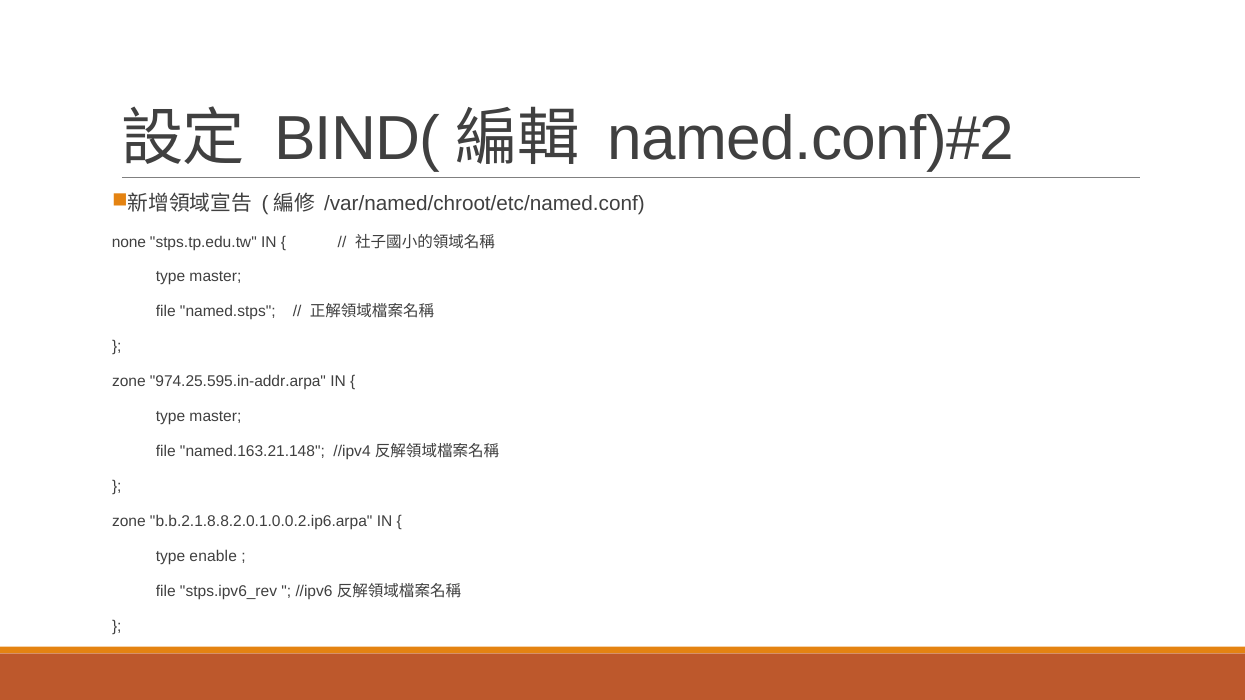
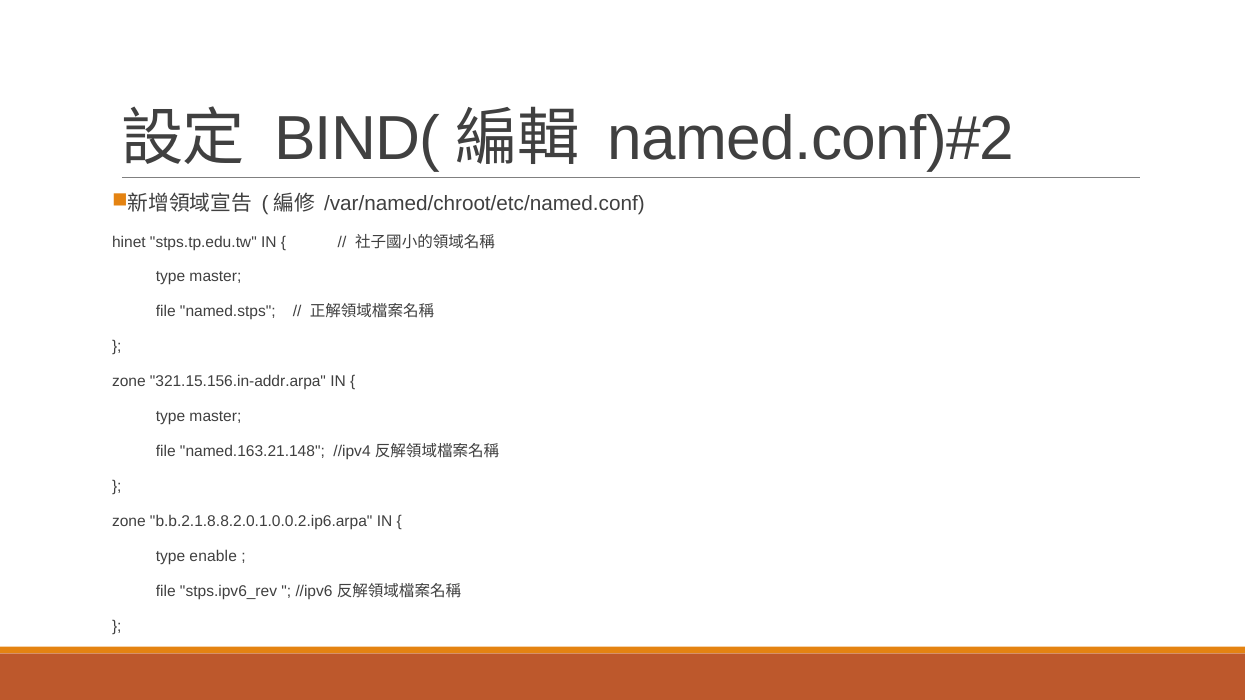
none: none -> hinet (129, 242)
974.25.595.in-addr.arpa: 974.25.595.in-addr.arpa -> 321.15.156.in-addr.arpa (238, 382)
